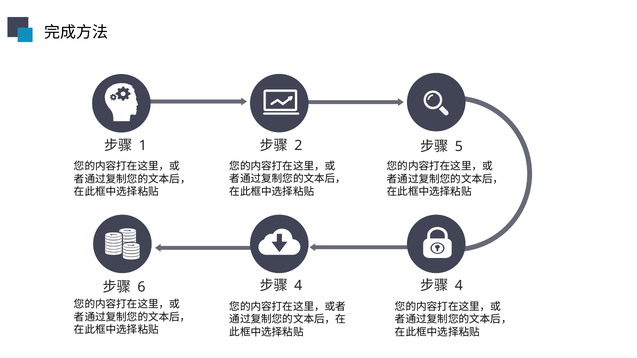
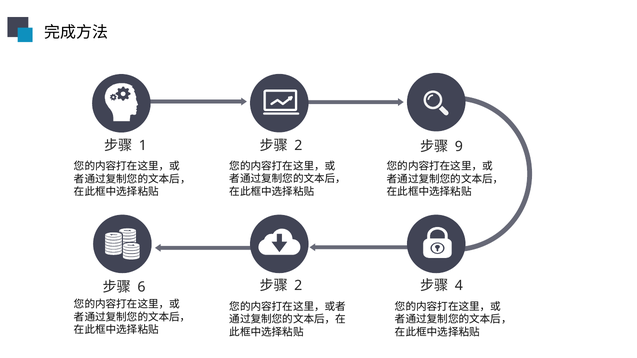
5: 5 -> 9 (459, 147)
4: 4 -> 2 (298, 286)
